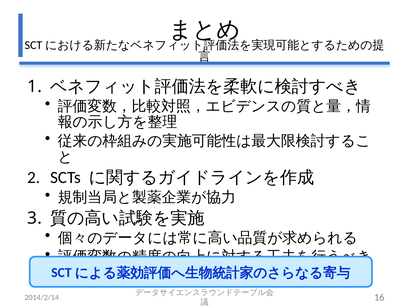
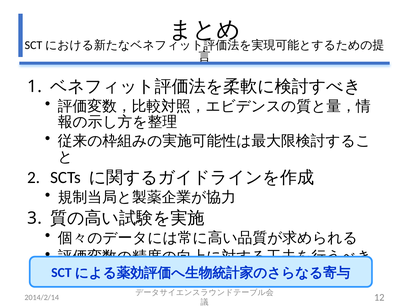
16: 16 -> 12 (379, 297)
